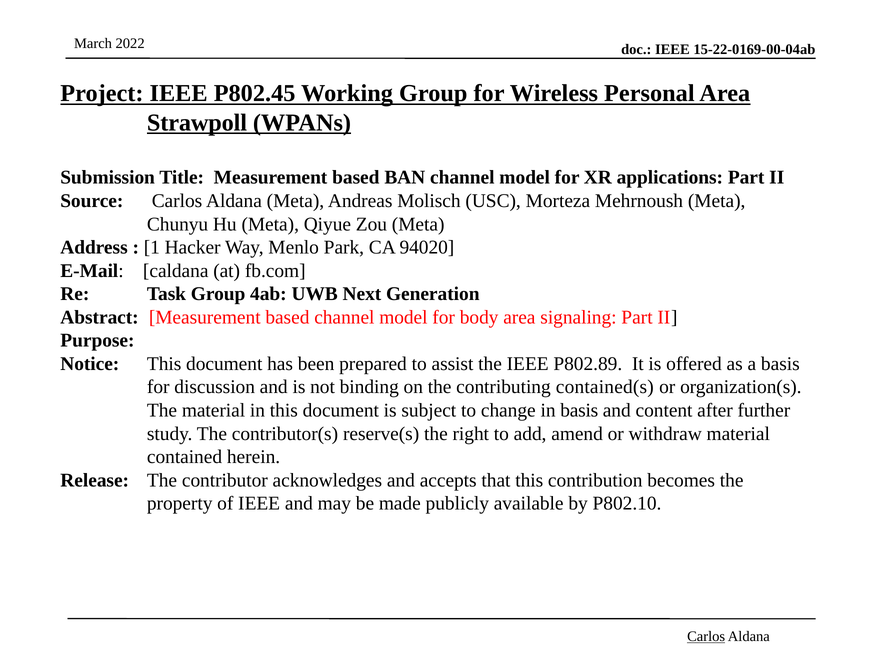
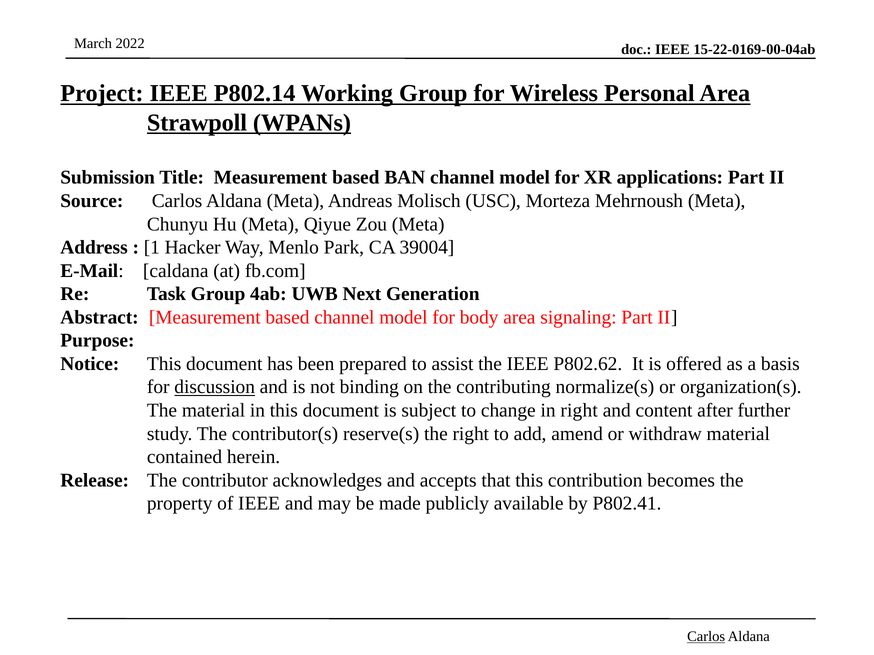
P802.45: P802.45 -> P802.14 (255, 94)
94020: 94020 -> 39004 (427, 248)
P802.89: P802.89 -> P802.62 (588, 364)
discussion underline: none -> present (215, 387)
contained(s: contained(s -> normalize(s (605, 387)
in basis: basis -> right (579, 411)
P802.10: P802.10 -> P802.41 (627, 504)
